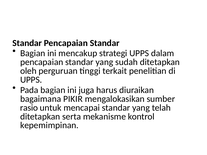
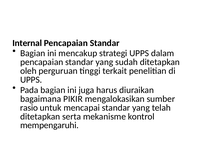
Standar: Standar -> Internal (27, 43)
kepemimpinan: kepemimpinan -> mempengaruhi (49, 125)
